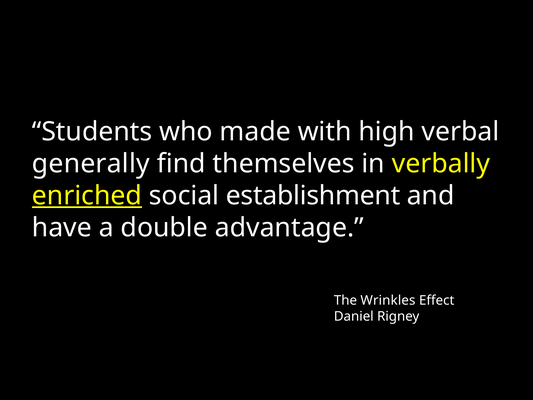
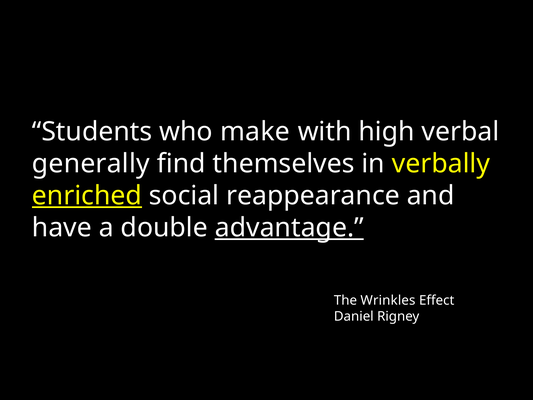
made: made -> make (255, 132)
establishment: establishment -> reappearance (313, 195)
advantage underline: none -> present (289, 227)
